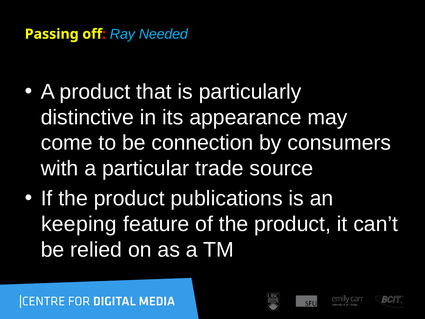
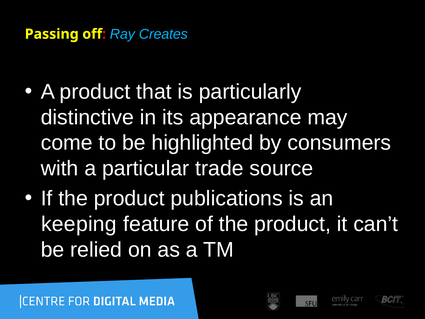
Needed: Needed -> Creates (163, 34)
connection: connection -> highlighted (202, 143)
